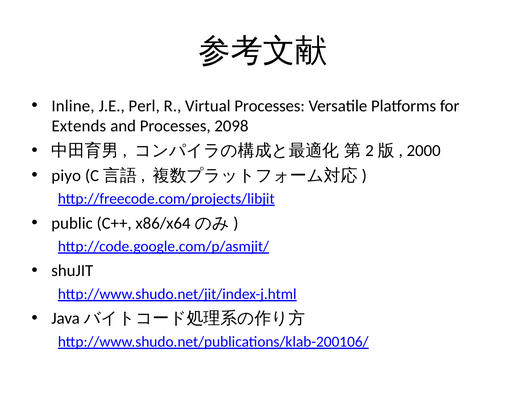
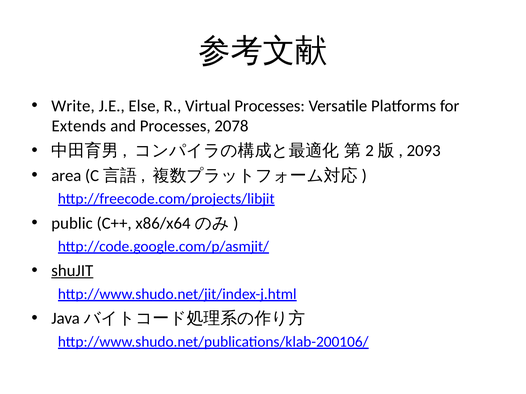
Inline: Inline -> Write (73, 106)
Perl: Perl -> Else (144, 106)
2098: 2098 -> 2078 (231, 126)
2000: 2000 -> 2093 (424, 151)
piyo: piyo -> area (66, 176)
shuJIT underline: none -> present (72, 271)
